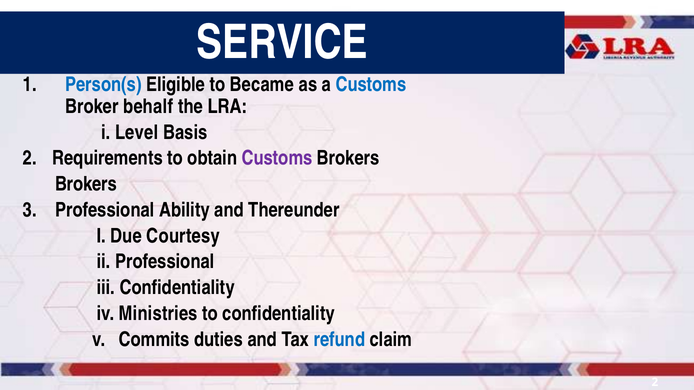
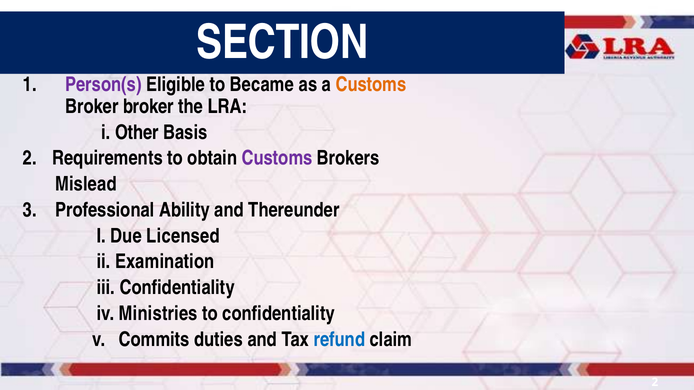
SERVICE: SERVICE -> SECTION (282, 42)
Person(s colour: blue -> purple (103, 85)
Customs colour: blue -> orange (371, 85)
Broker behalf: behalf -> broker (148, 107)
Level: Level -> Other (137, 132)
Brokers: Brokers -> Mislead (86, 184)
Courtesy: Courtesy -> Licensed (183, 236)
ii Professional: Professional -> Examination (165, 262)
